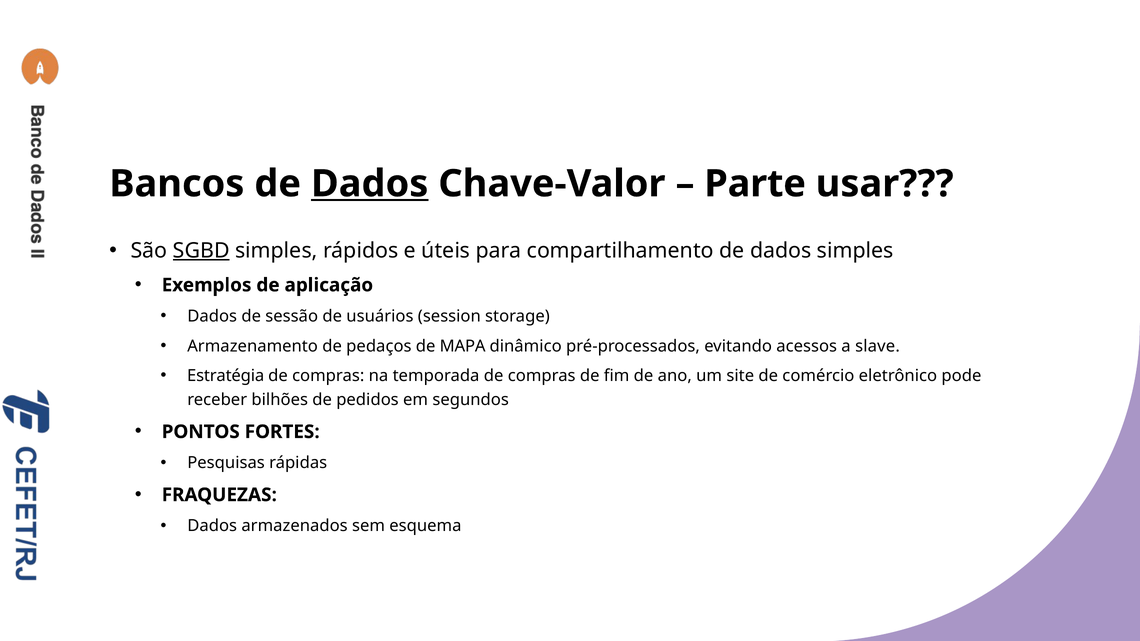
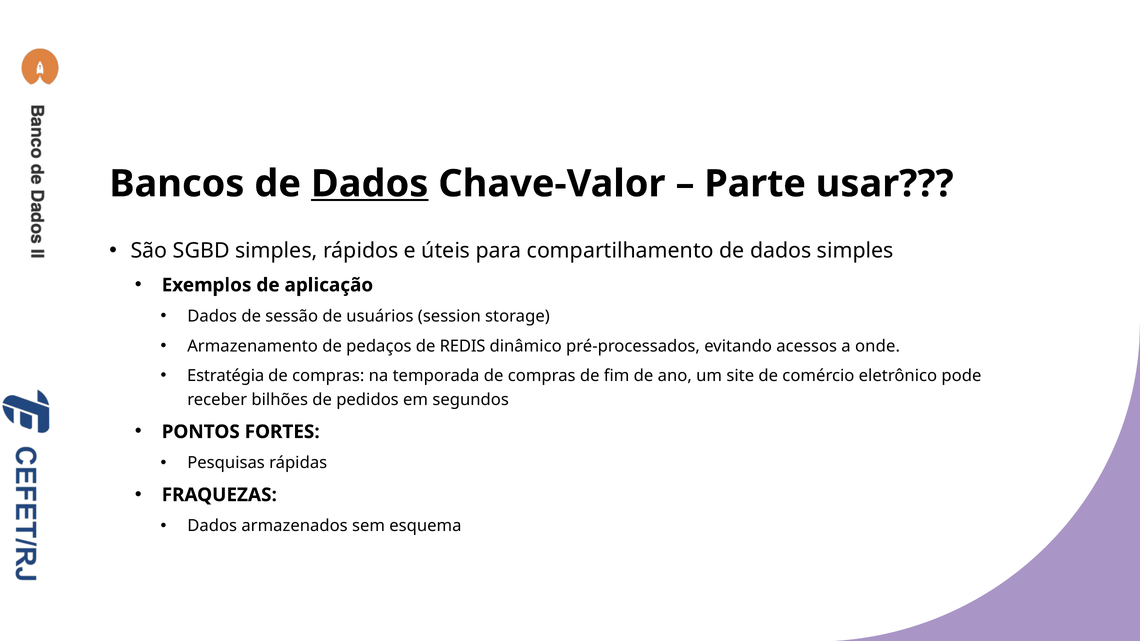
SGBD underline: present -> none (201, 251)
MAPA: MAPA -> REDIS (463, 346)
slave: slave -> onde (878, 346)
